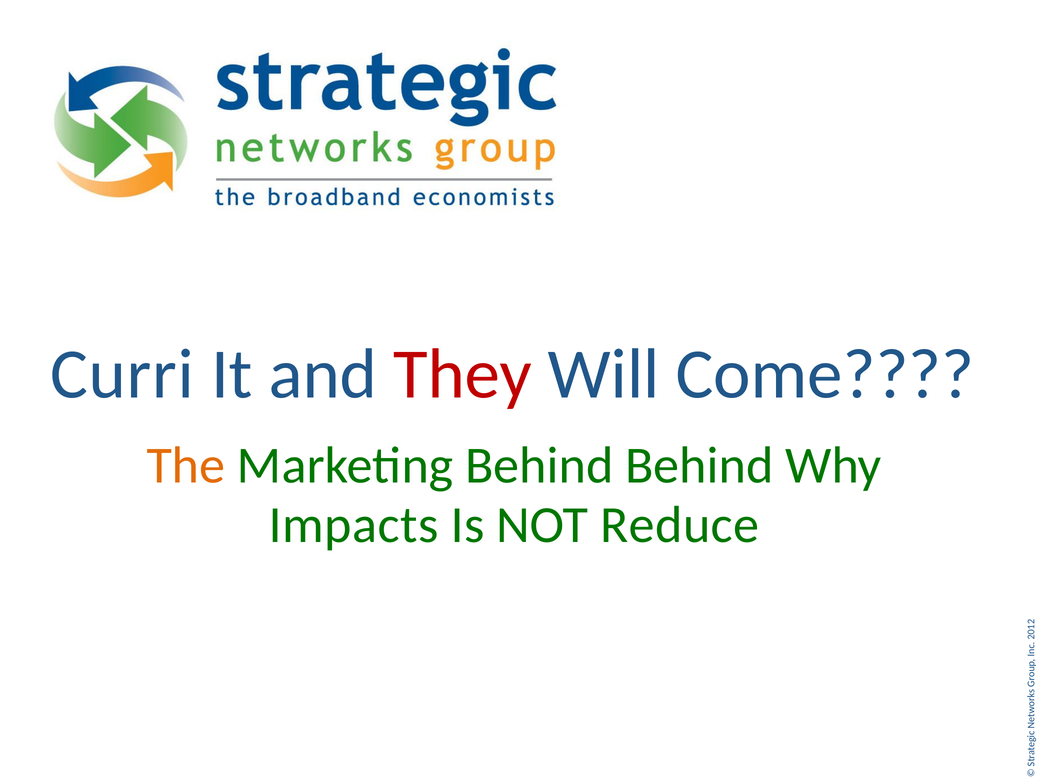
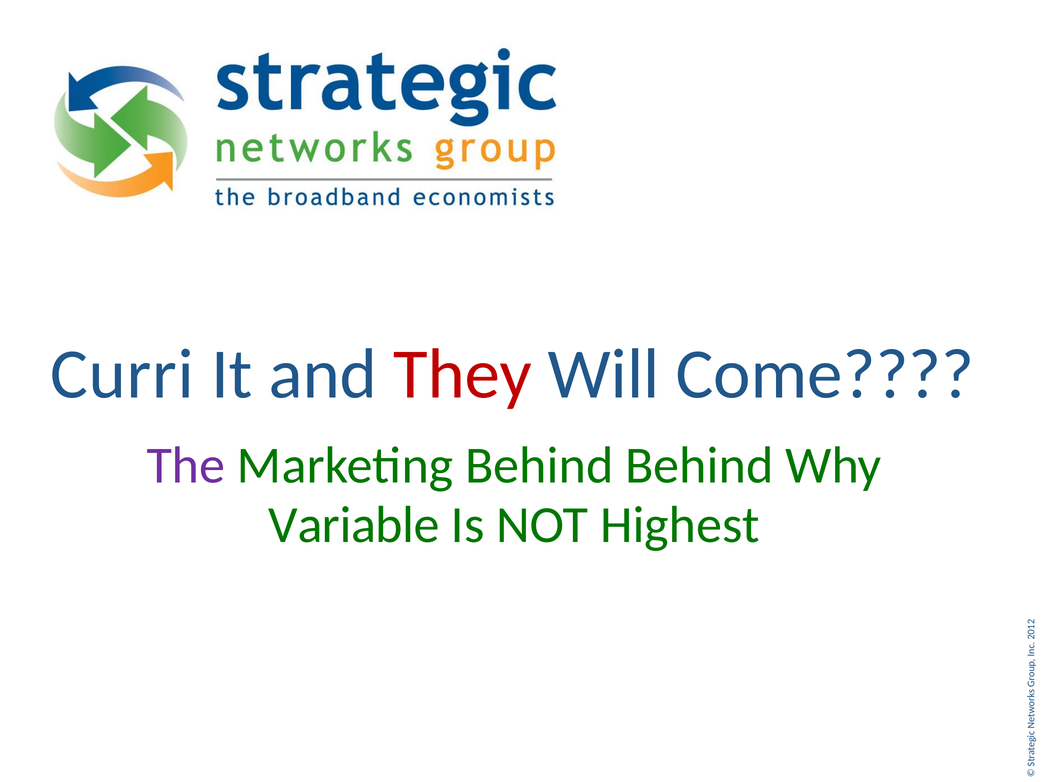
The colour: orange -> purple (186, 466)
Impacts: Impacts -> Variable (354, 525)
Reduce: Reduce -> Highest (680, 525)
